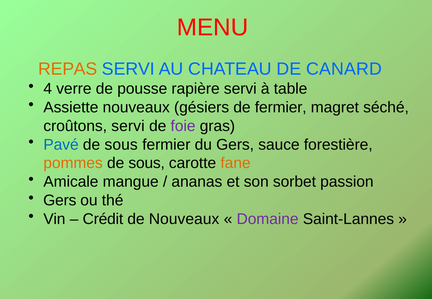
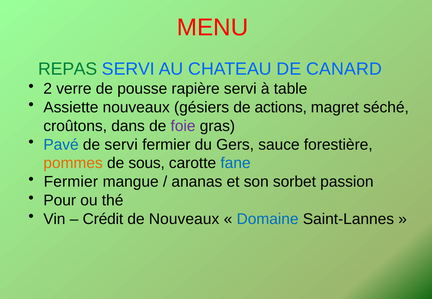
REPAS colour: orange -> green (68, 69)
4: 4 -> 2 (48, 89)
de fermier: fermier -> actions (281, 107)
croûtons servi: servi -> dans (128, 126)
sous: sous -> servi (121, 145)
fane colour: orange -> blue (236, 163)
Amicale: Amicale -> Fermier (71, 182)
Gers: Gers -> Pour (60, 200)
Domaine colour: purple -> blue (268, 219)
